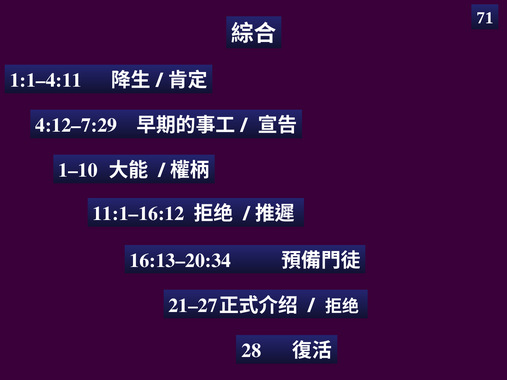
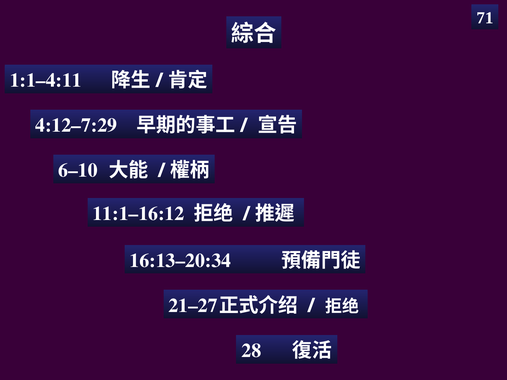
1–10: 1–10 -> 6–10 (78, 171)
